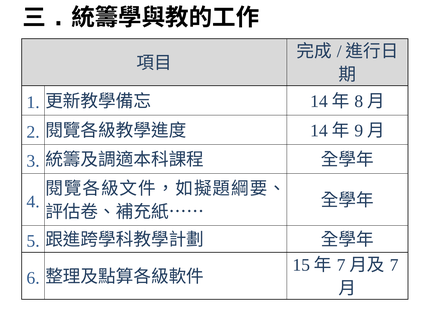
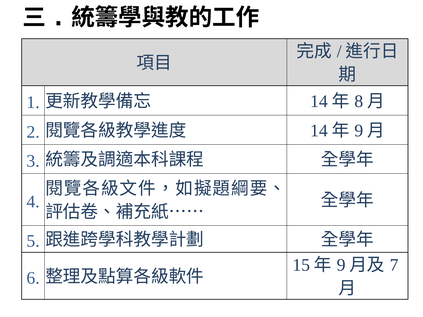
7: 7 -> 9 (341, 265)
